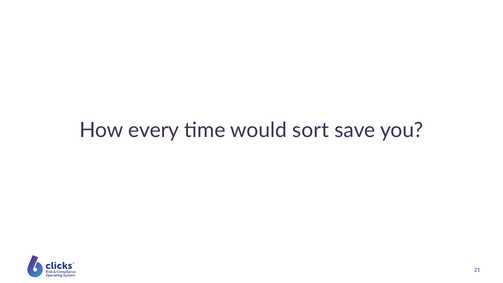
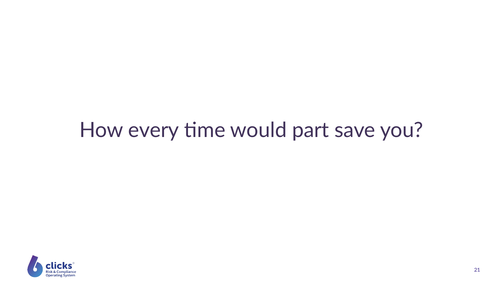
sort: sort -> part (311, 130)
